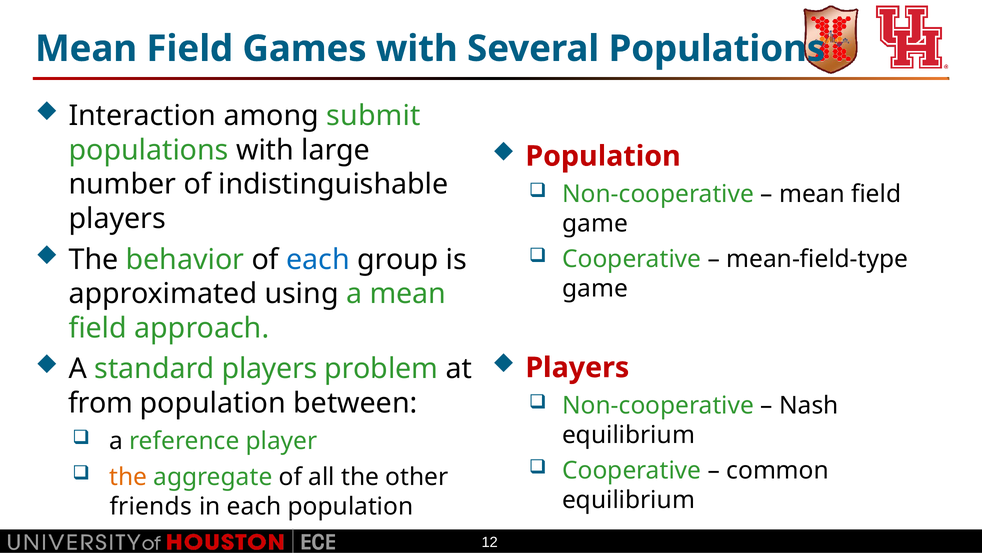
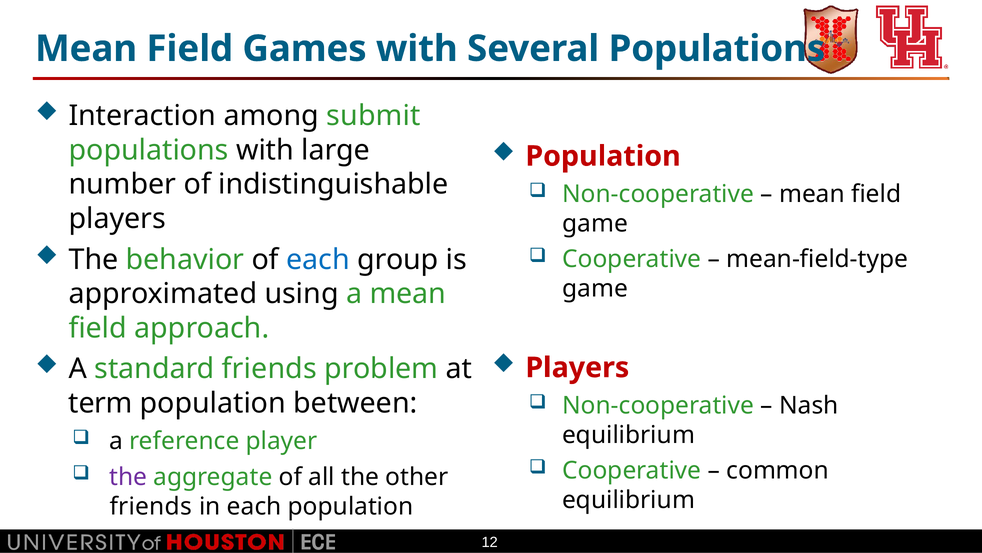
standard players: players -> friends (269, 369)
from: from -> term (101, 403)
the colour: orange -> purple (128, 476)
